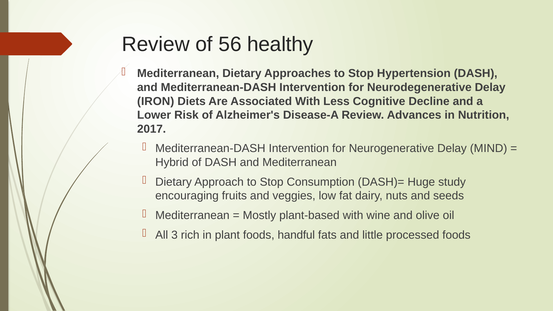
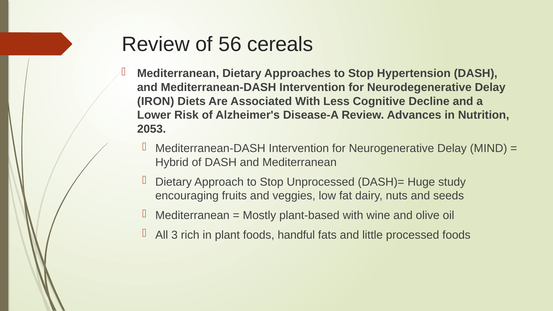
healthy: healthy -> cereals (280, 44)
2017: 2017 -> 2053 (152, 129)
Consumption: Consumption -> Unprocessed (321, 182)
